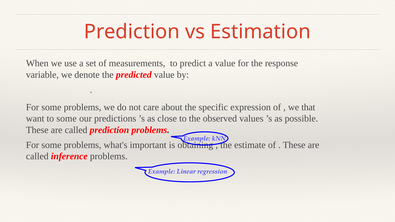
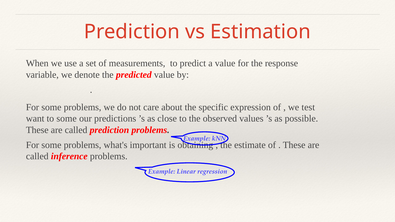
that: that -> test (308, 107)
